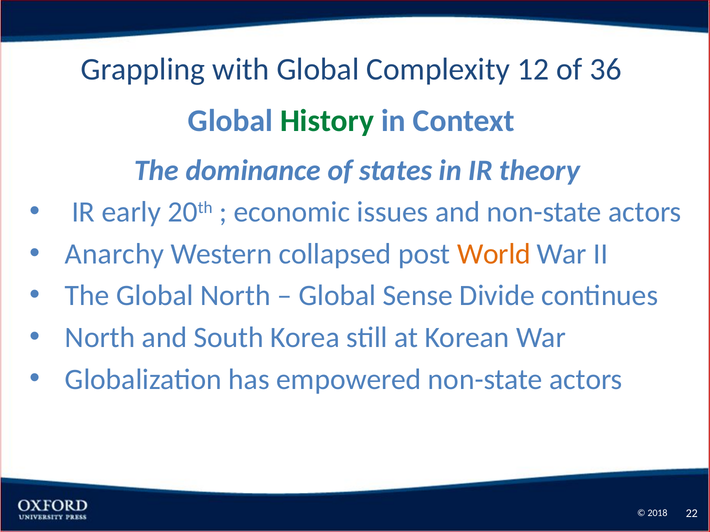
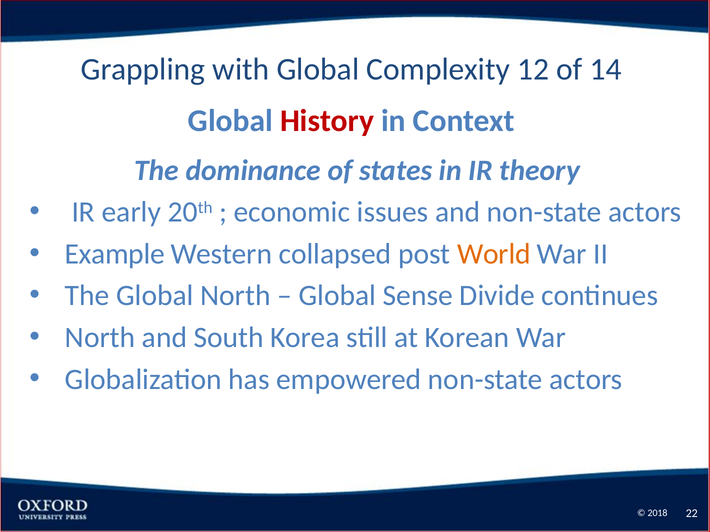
36: 36 -> 14 (606, 70)
History colour: green -> red (327, 121)
Anarchy: Anarchy -> Example (115, 254)
